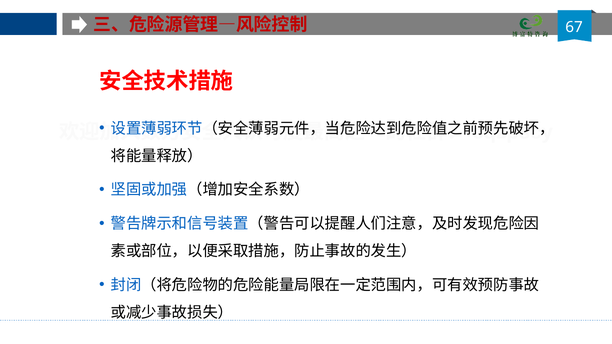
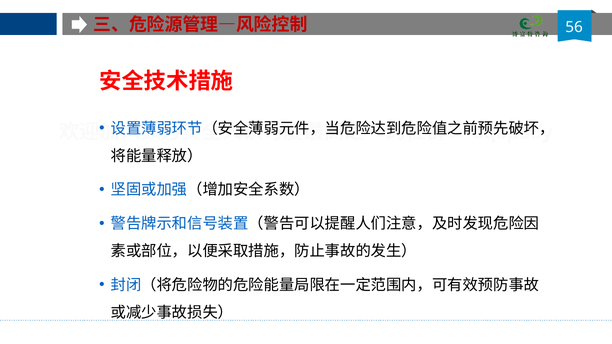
67: 67 -> 56 (574, 27)
